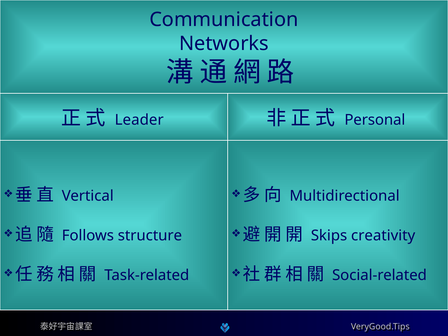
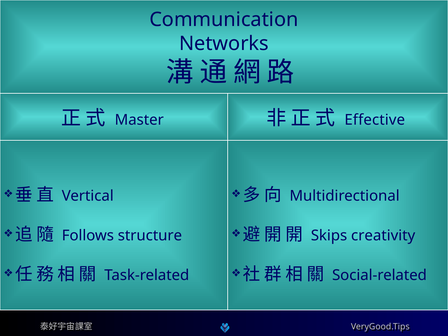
Leader: Leader -> Master (139, 120)
Personal: Personal -> Effective (375, 120)
